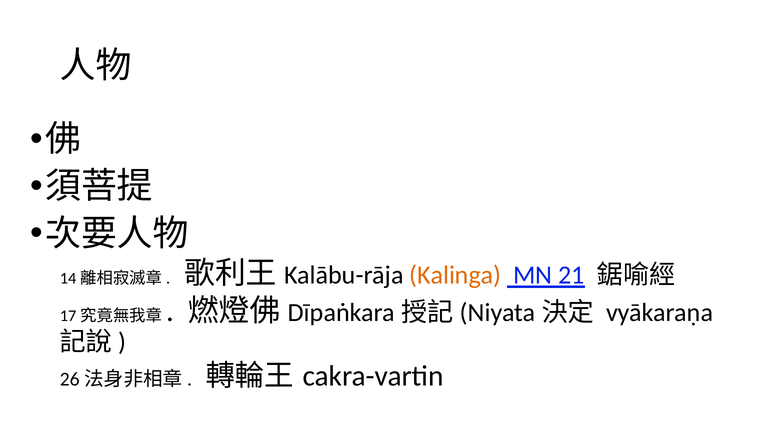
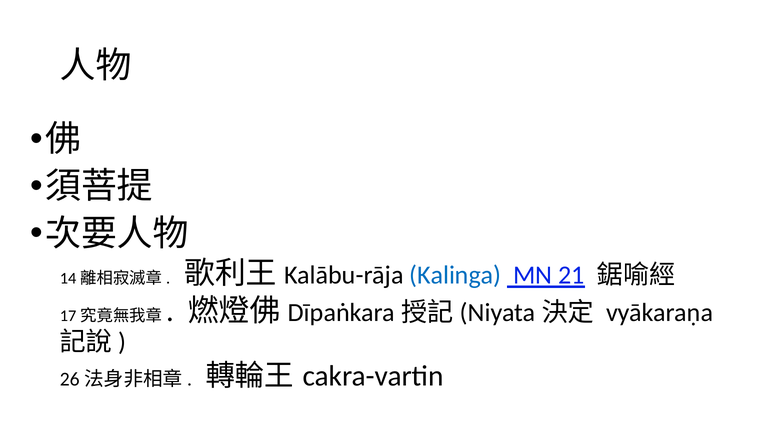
Kalinga colour: orange -> blue (455, 275)
